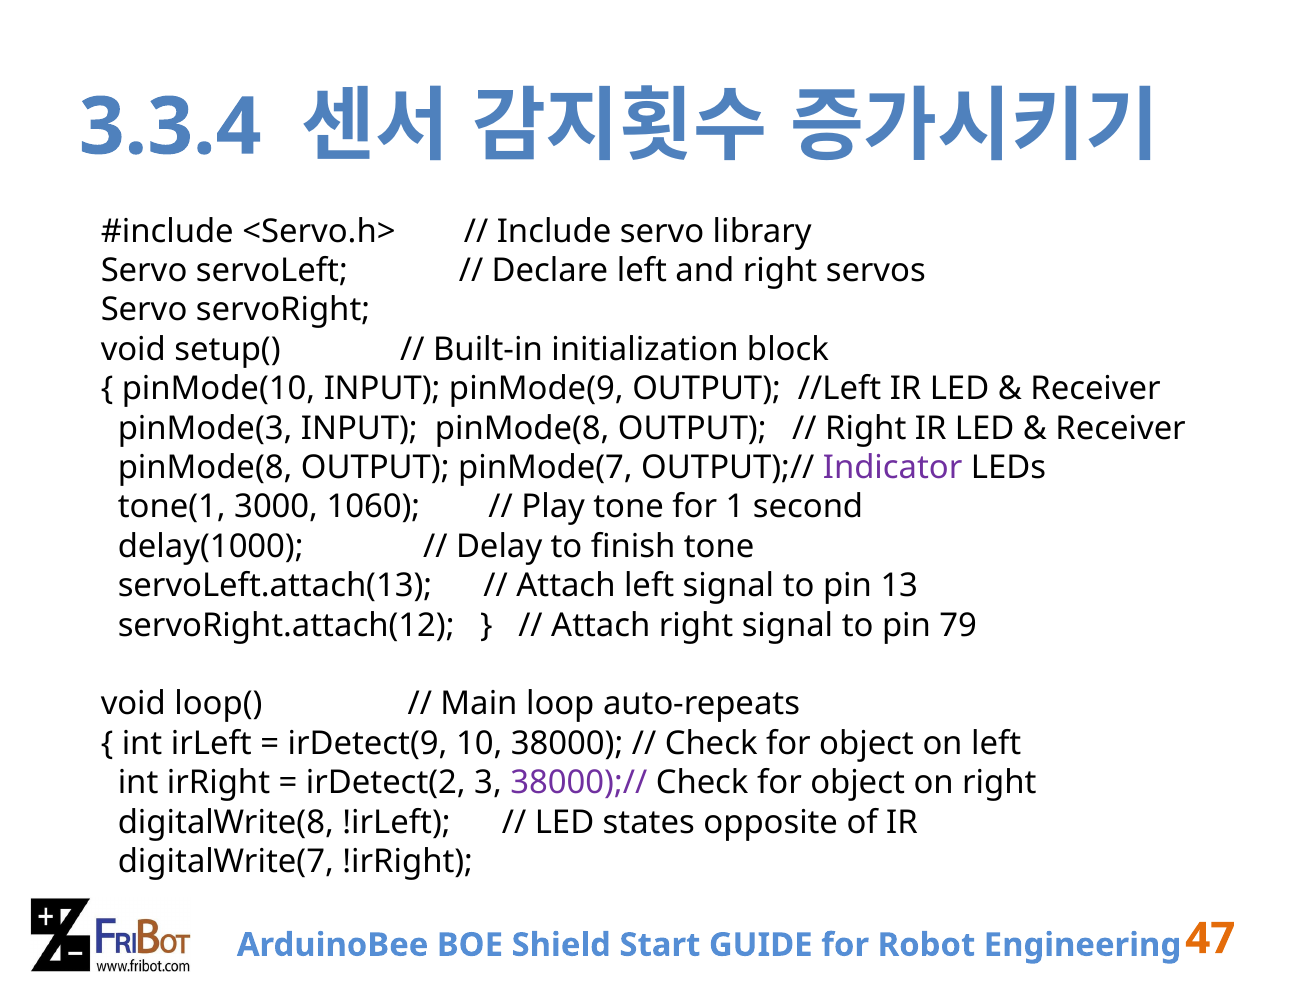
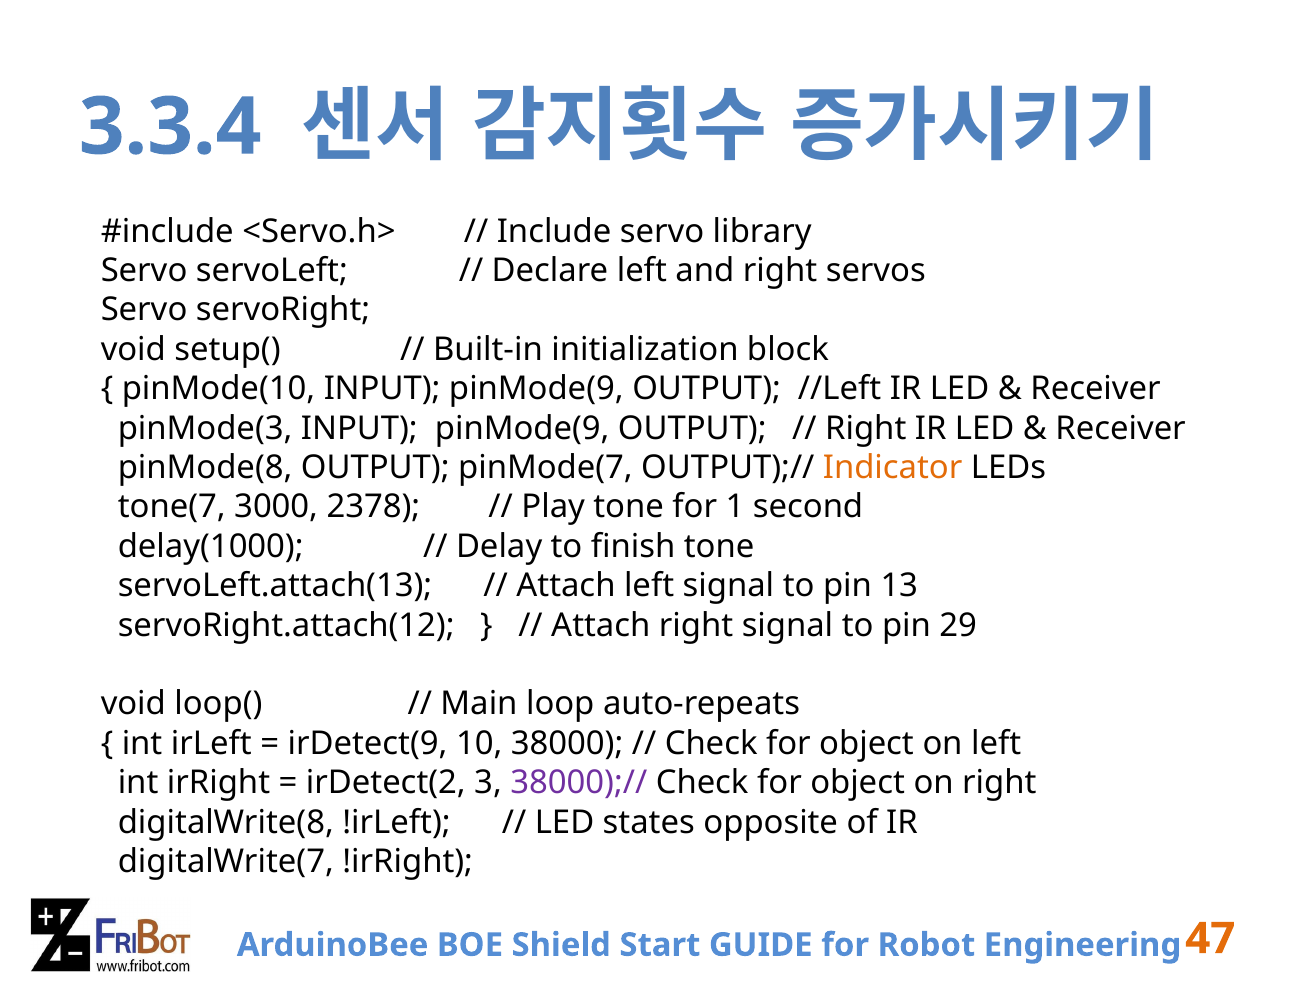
pinMode(3 INPUT pinMode(8: pinMode(8 -> pinMode(9 (522, 429)
Indicator colour: purple -> orange (893, 468)
tone(1: tone(1 -> tone(7 (172, 507)
1060: 1060 -> 2378 (373, 507)
79: 79 -> 29 (958, 626)
